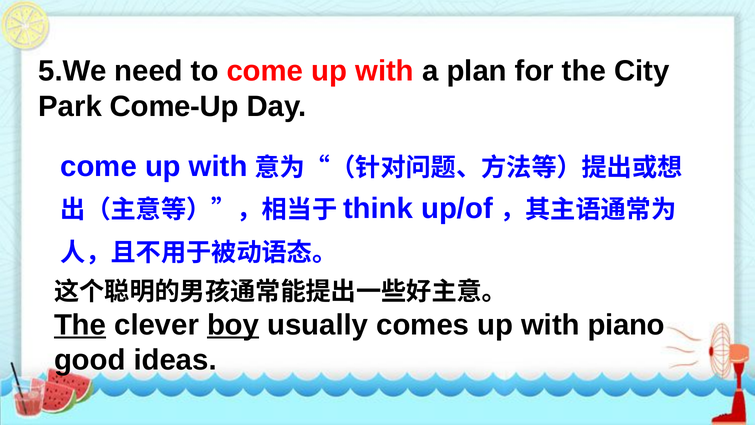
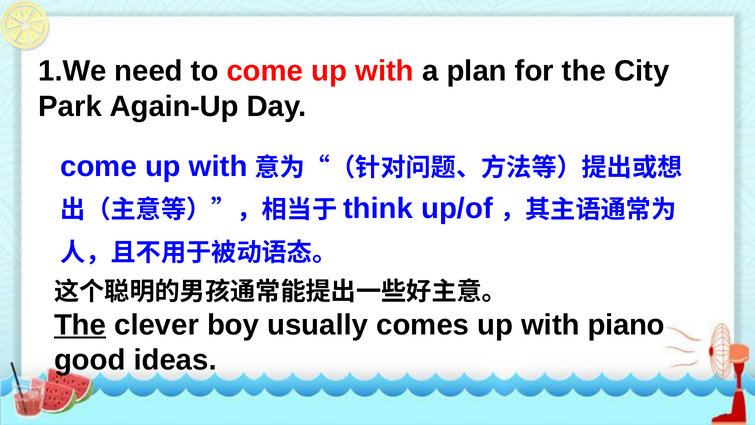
5.We: 5.We -> 1.We (72, 71)
Come-Up: Come-Up -> Again-Up (174, 106)
boy underline: present -> none (233, 325)
